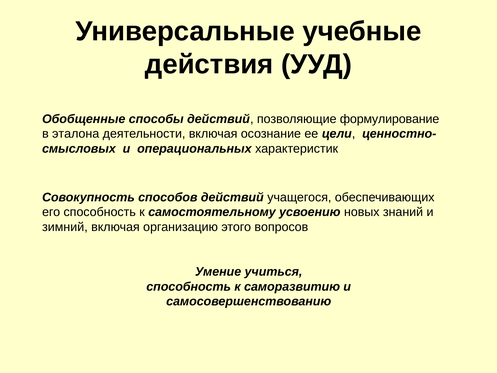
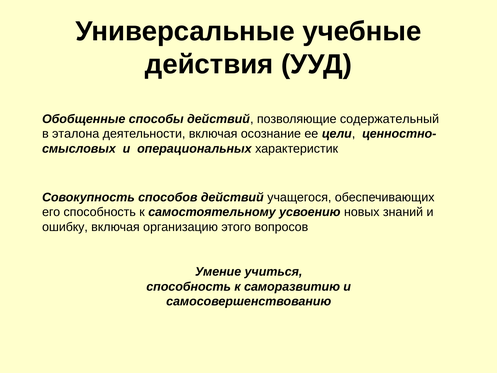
формулирование: формулирование -> содержательный (389, 119)
зимний: зимний -> ошибку (65, 227)
